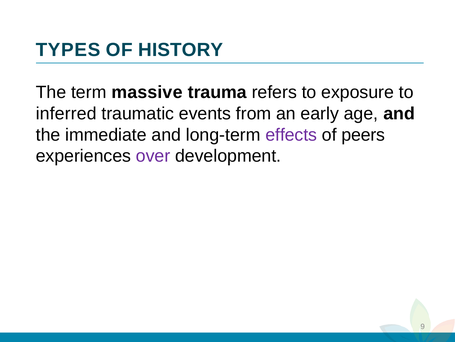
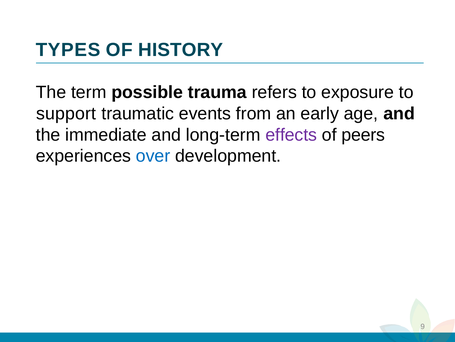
massive: massive -> possible (147, 92)
inferred: inferred -> support (66, 113)
over colour: purple -> blue (153, 156)
